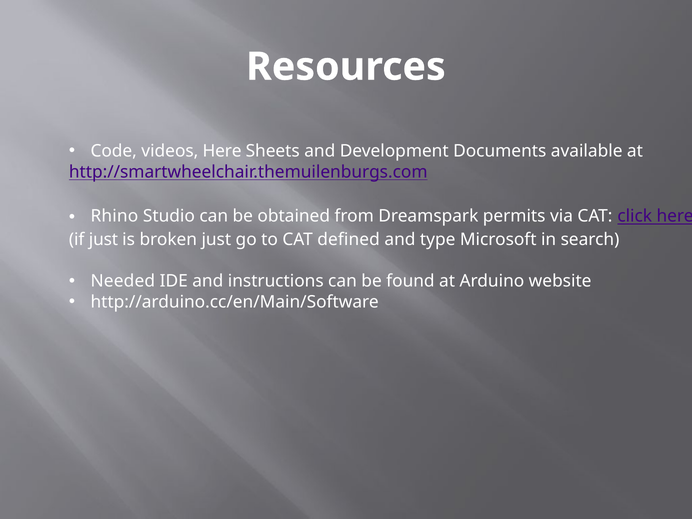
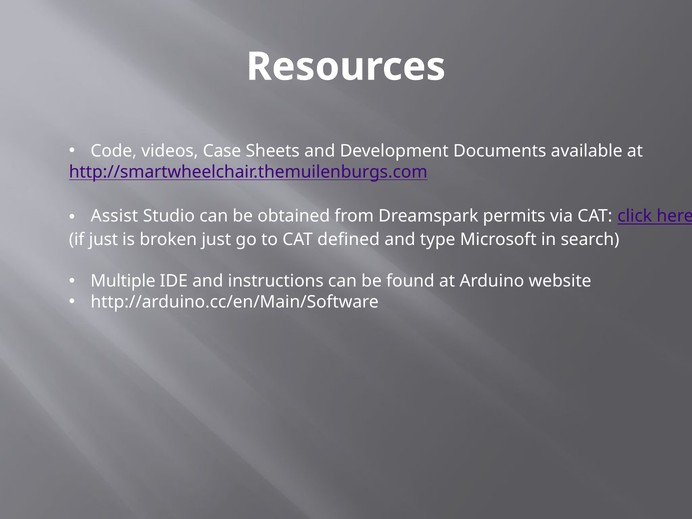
videos Here: Here -> Case (222, 151)
Rhino: Rhino -> Assist (114, 216)
Needed: Needed -> Multiple (123, 281)
